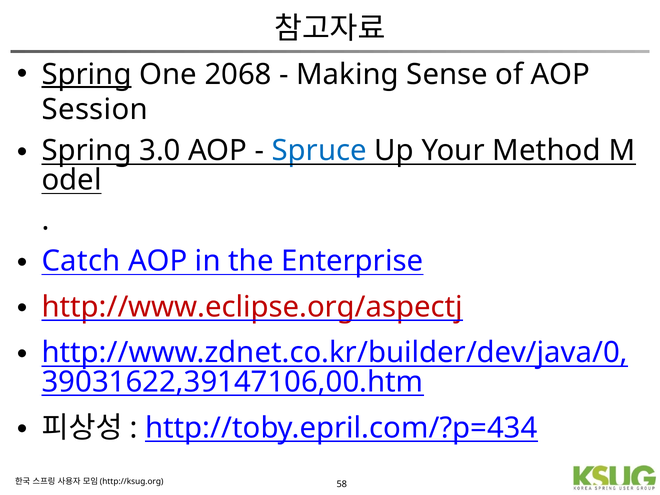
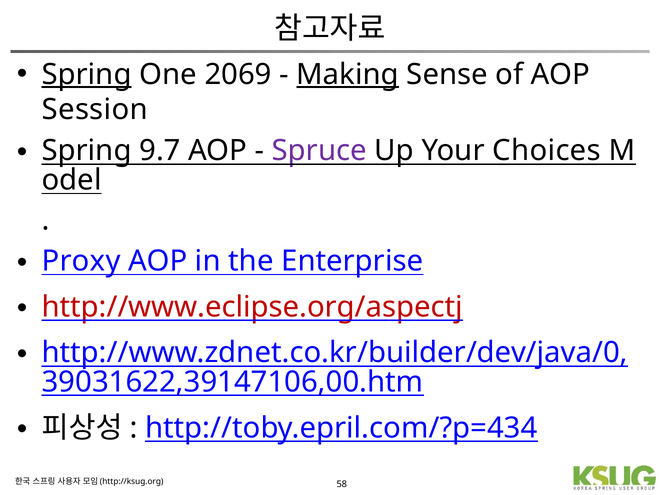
2068: 2068 -> 2069 (238, 75)
Making underline: none -> present (348, 75)
3.0: 3.0 -> 9.7 (160, 151)
Spruce colour: blue -> purple (319, 151)
Method: Method -> Choices (547, 151)
Catch: Catch -> Proxy (81, 261)
